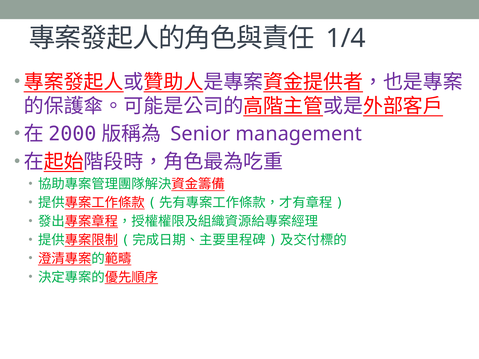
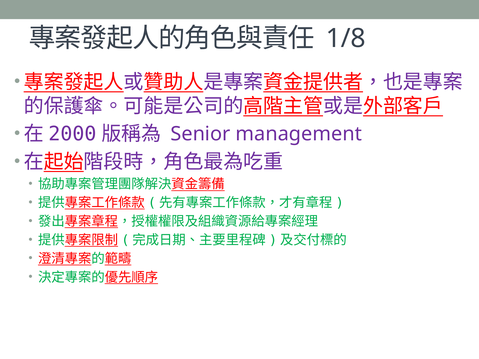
1/4: 1/4 -> 1/8 (346, 38)
